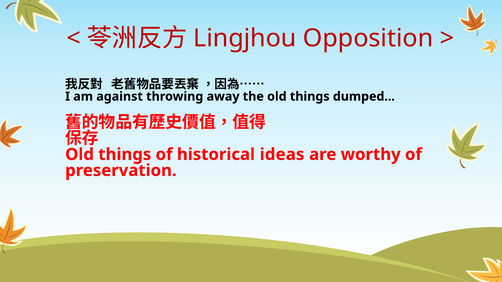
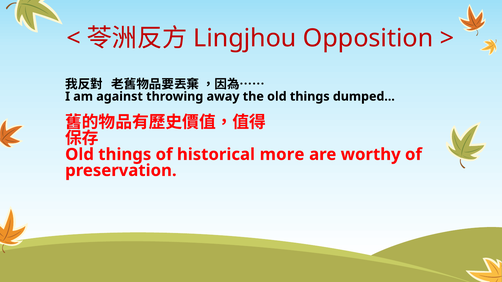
ideas: ideas -> more (282, 155)
